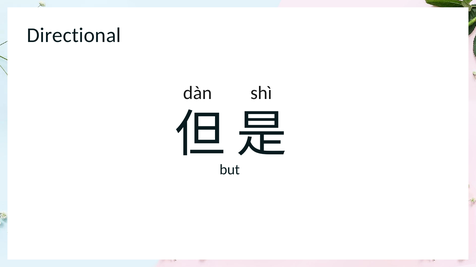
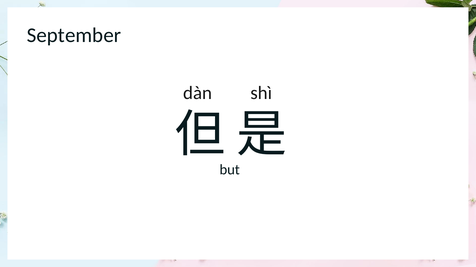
Directional: Directional -> September (74, 35)
